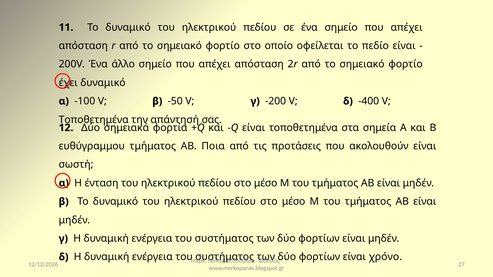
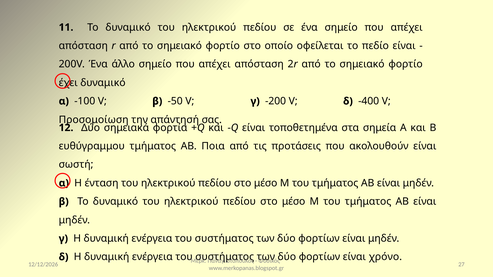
Τοποθετημένα: Τοποθετημένα -> Προσομοίωση (94, 120)
